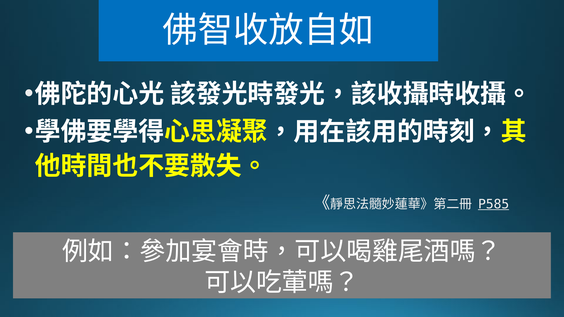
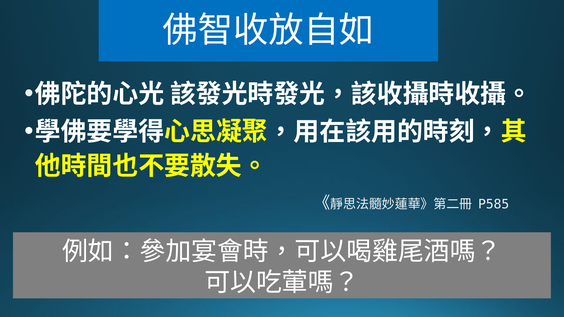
P585 underline: present -> none (494, 204)
